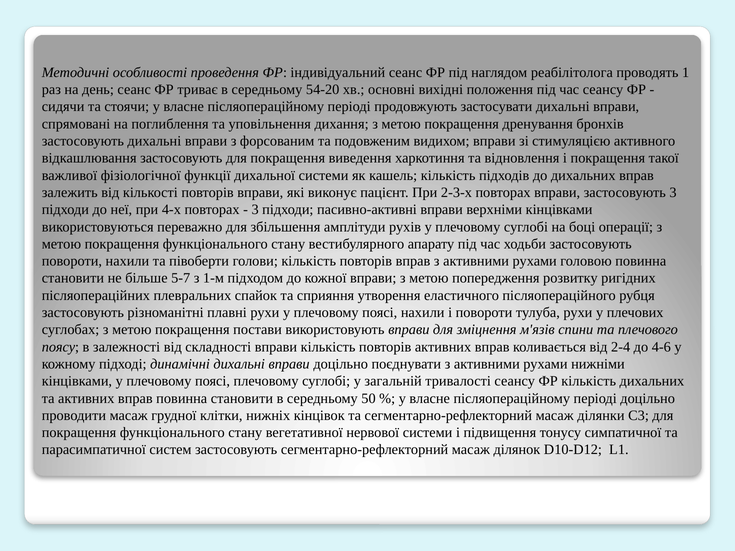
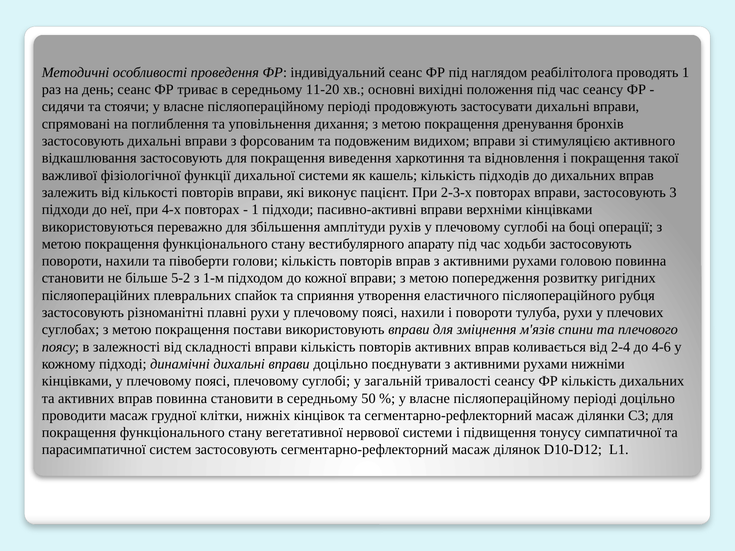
54-20: 54-20 -> 11-20 (323, 90)
3: 3 -> 1 (255, 210)
5-7: 5-7 -> 5-2 (181, 278)
